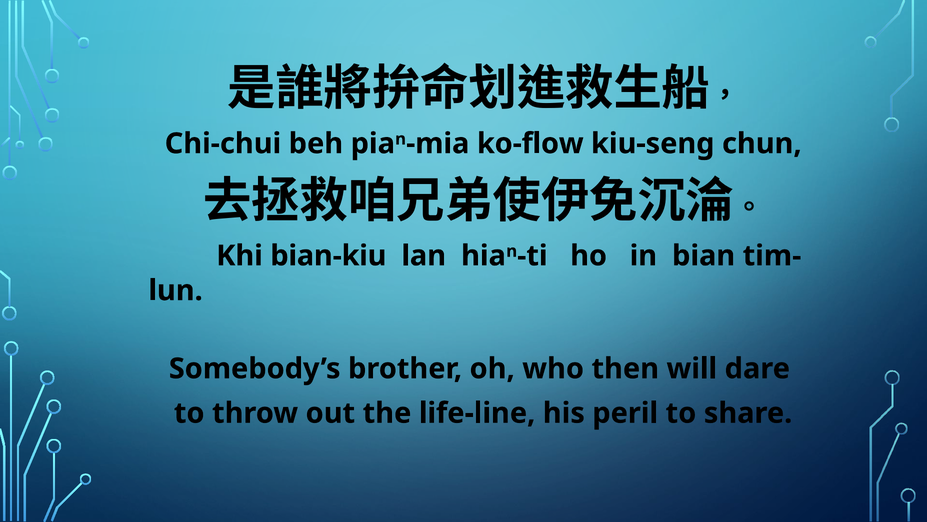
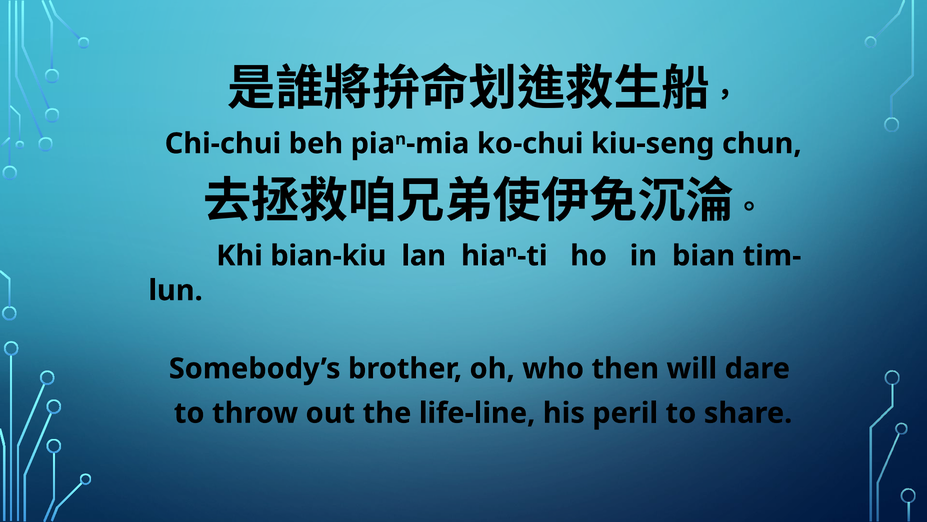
ko-flow: ko-flow -> ko-chui (530, 143)
